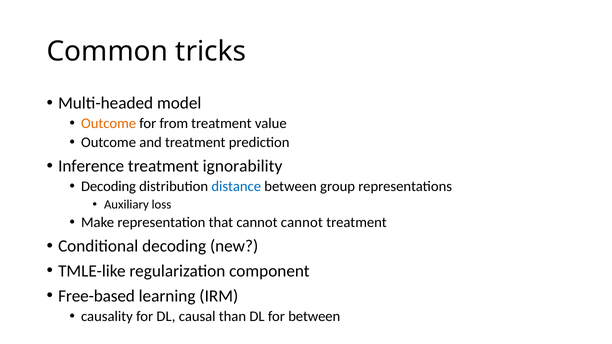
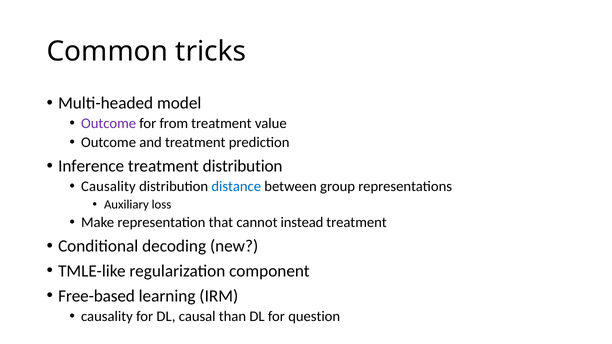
Outcome colour: orange -> purple (109, 124)
treatment ignorability: ignorability -> distribution (243, 166)
Decoding: Decoding -> Causality (108, 187)
cannot cannot: cannot -> instead (302, 223)
for between: between -> question (314, 317)
